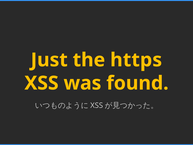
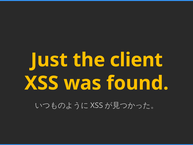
https: https -> client (136, 60)
